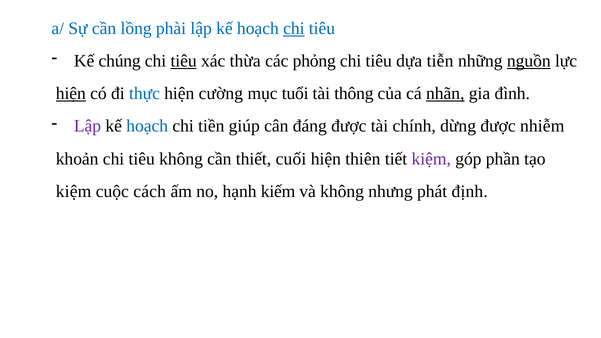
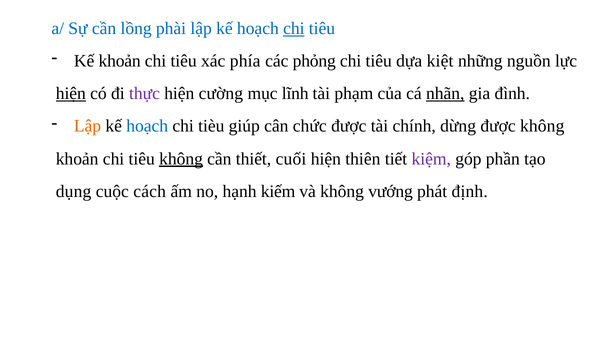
Kế chúng: chúng -> khoản (120, 61)
tiêu underline: present -> none (184, 61)
thừa: thừa -> phía (245, 61)
tiễn: tiễn -> kiệt (440, 61)
nguồn underline: present -> none (529, 61)
thực colour: blue -> purple (144, 94)
tuổi: tuổi -> lĩnh (295, 94)
thông: thông -> phạm (354, 94)
Lập colour: purple -> orange (88, 126)
tiền: tiền -> tièu (211, 126)
đáng: đáng -> chức (310, 126)
được nhiễm: nhiễm -> không (542, 126)
không underline: none -> present (181, 159)
kiệm: kiệm -> dụng (74, 191)
nhưng: nhưng -> vướng (391, 191)
